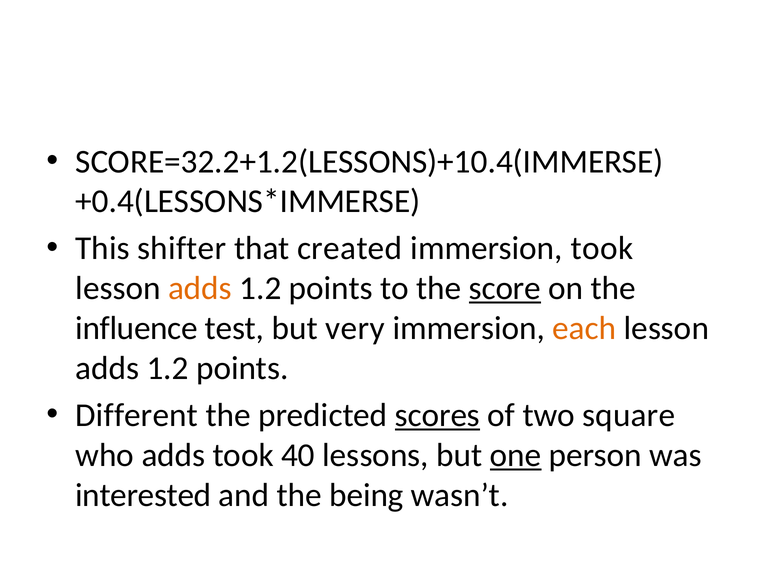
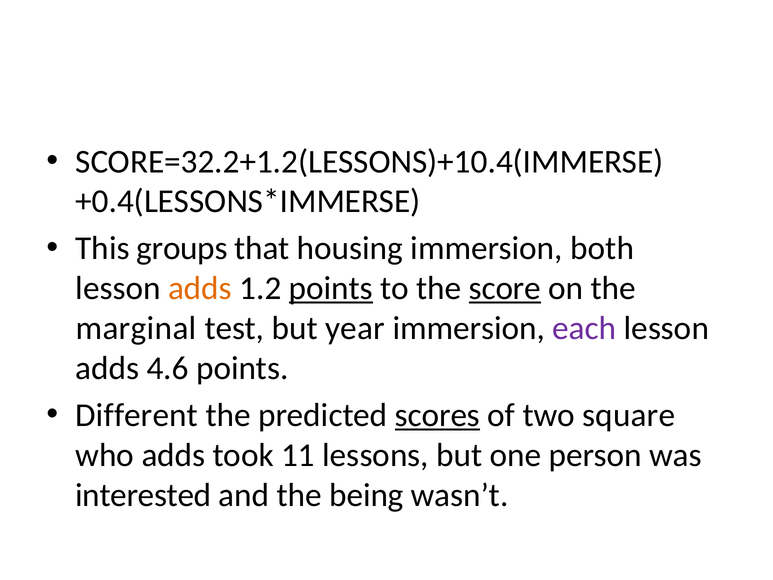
shifter: shifter -> groups (182, 248)
created: created -> housing (350, 248)
immersion took: took -> both (602, 248)
points underline: none -> present (331, 288)
influence: influence -> marginal (136, 328)
very: very -> year (355, 328)
each colour: orange -> purple (584, 328)
1.2: 1.2 -> 4.6 (168, 368)
40: 40 -> 11 (298, 455)
one underline: present -> none (516, 455)
